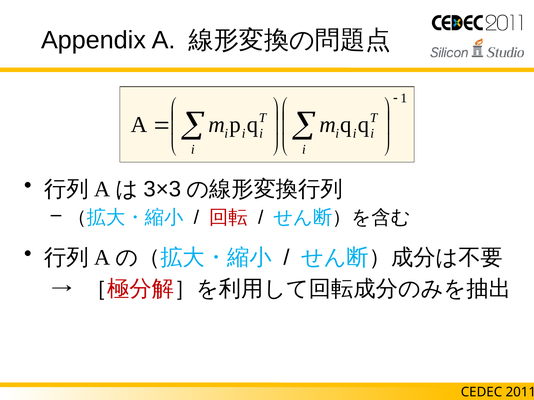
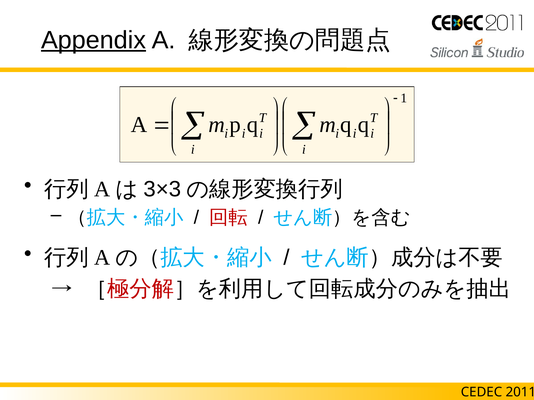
Appendix underline: none -> present (94, 40)
